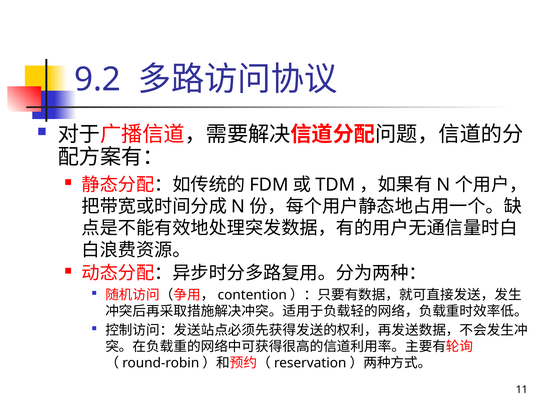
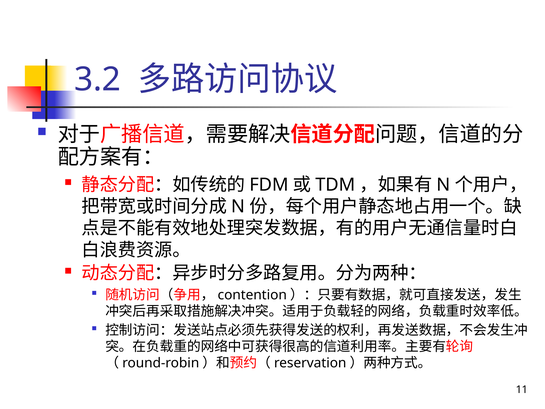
9.2: 9.2 -> 3.2 (98, 80)
